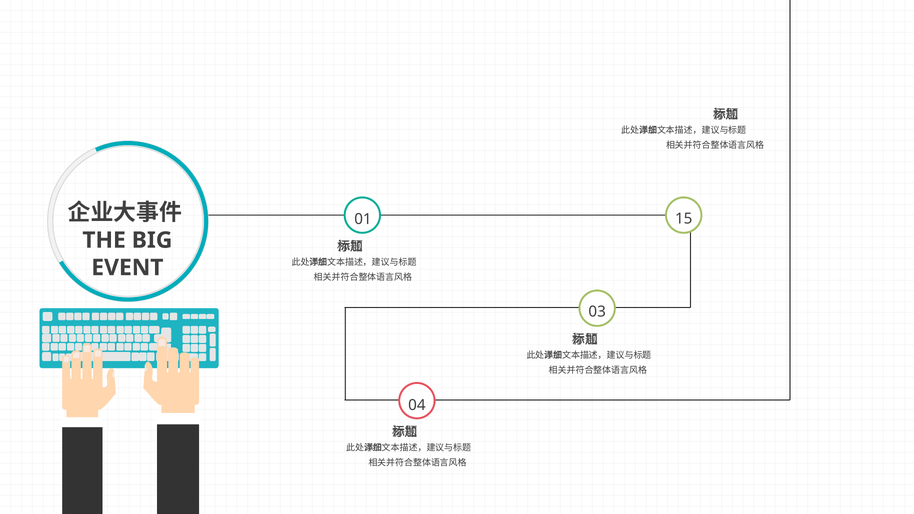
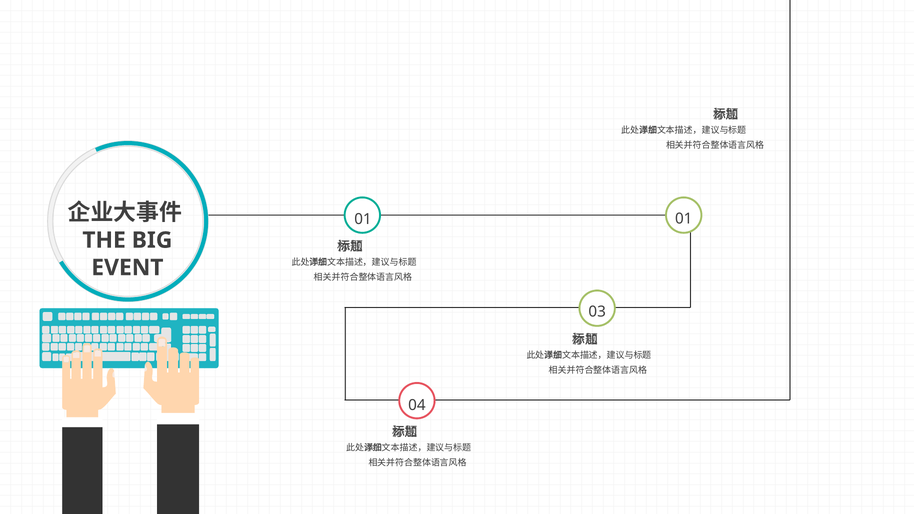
01 15: 15 -> 01 (684, 219)
